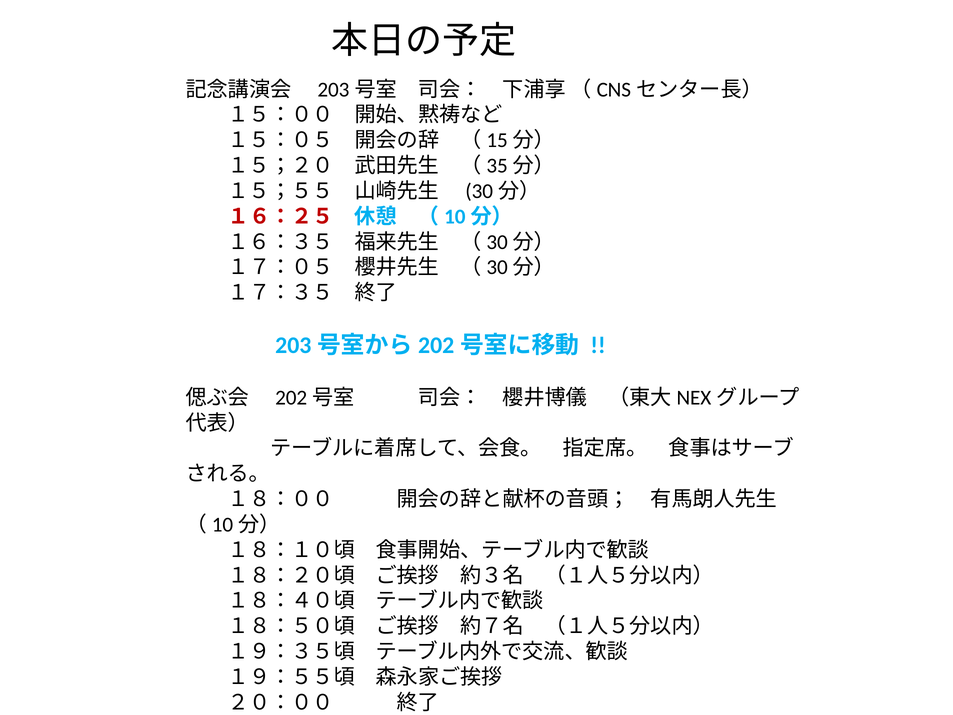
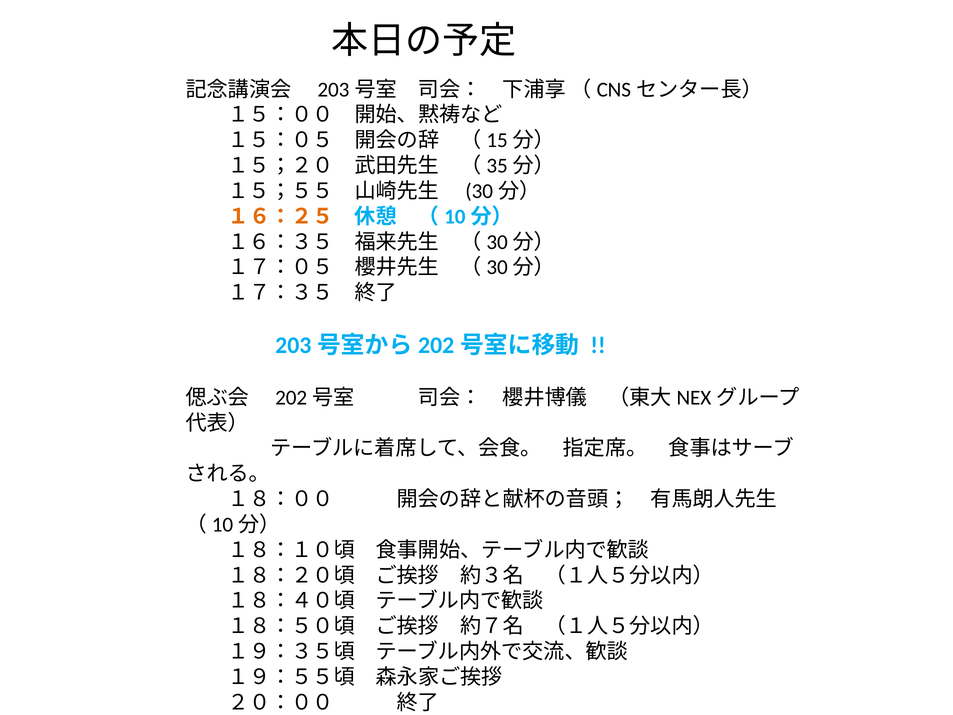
１６：２５ colour: red -> orange (281, 217)
